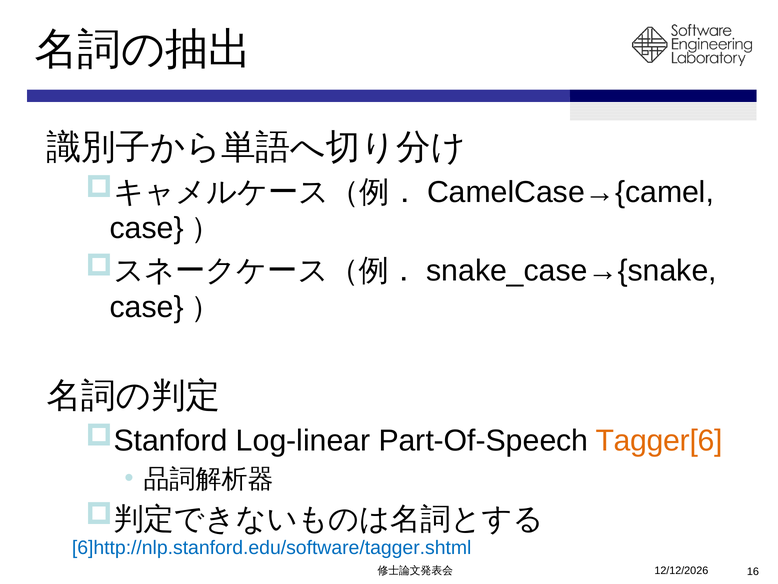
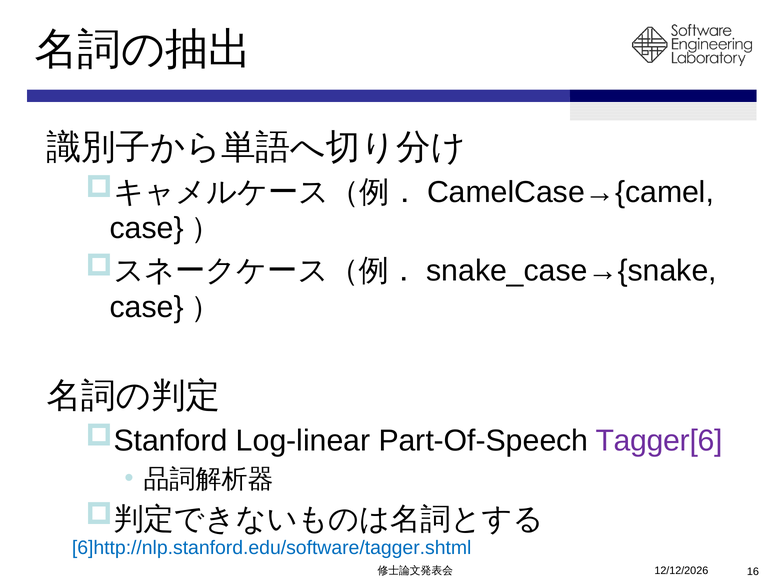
Tagger[6 colour: orange -> purple (659, 440)
